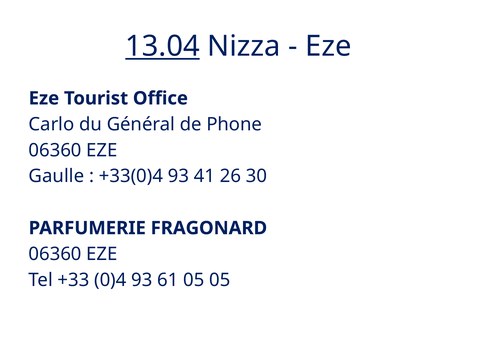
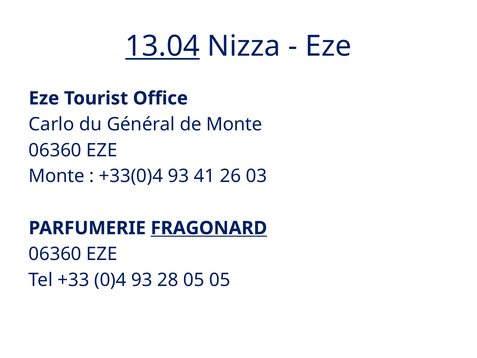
de Phone: Phone -> Monte (234, 124)
Gaulle: Gaulle -> Monte (57, 176)
30: 30 -> 03 (256, 176)
FRAGONARD underline: none -> present (209, 228)
61: 61 -> 28 (168, 280)
